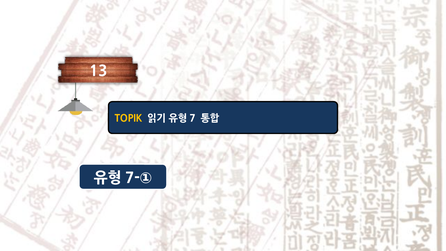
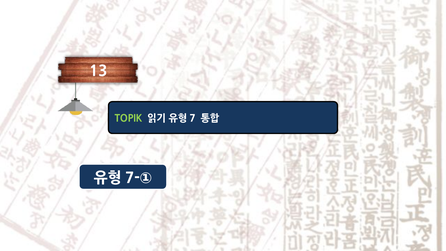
TOPIK colour: yellow -> light green (128, 118)
